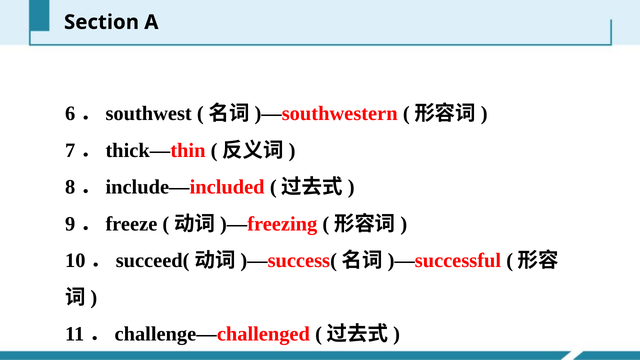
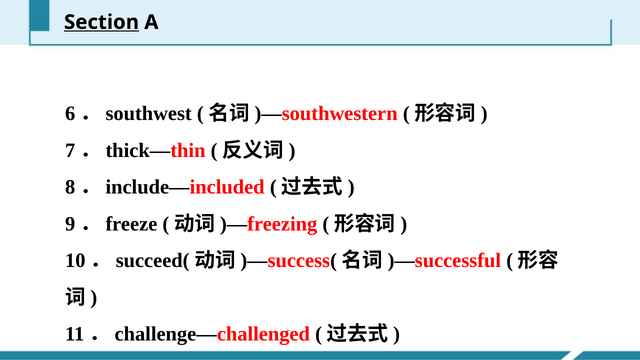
Section underline: none -> present (102, 22)
